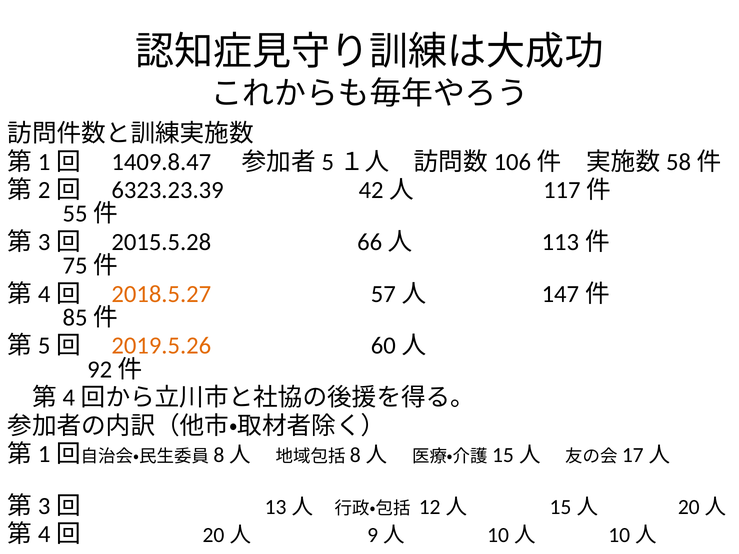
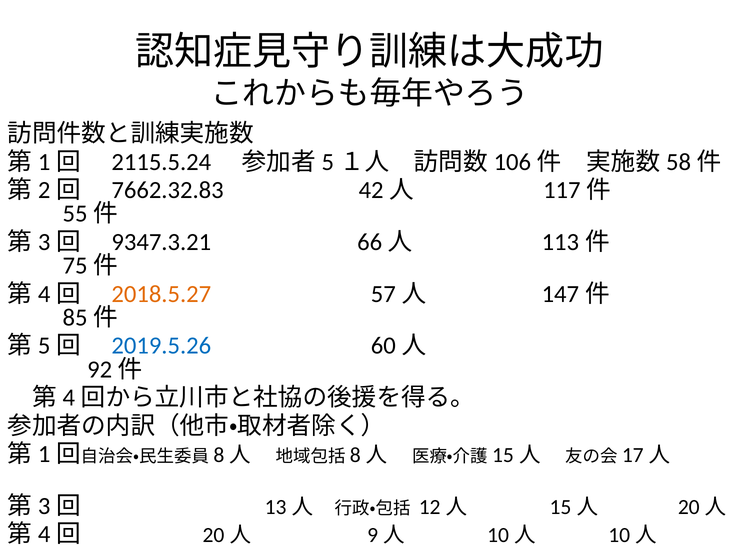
1409.8.47: 1409.8.47 -> 2115.5.24 (161, 162)
6323.23.39: 6323.23.39 -> 7662.32.83 (168, 190)
2015.5.28: 2015.5.28 -> 9347.3.21 (161, 242)
2019.5.26 colour: orange -> blue (161, 346)
